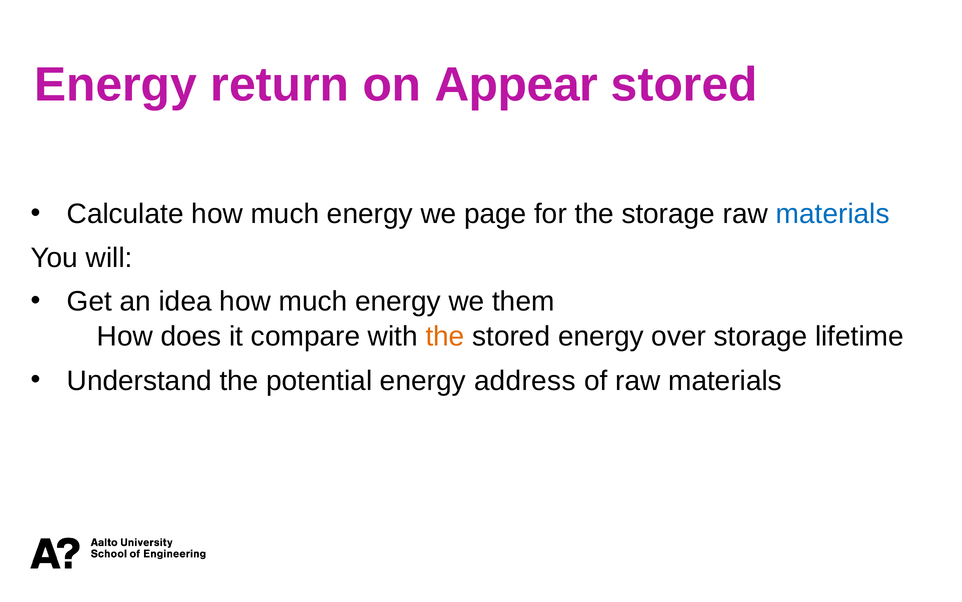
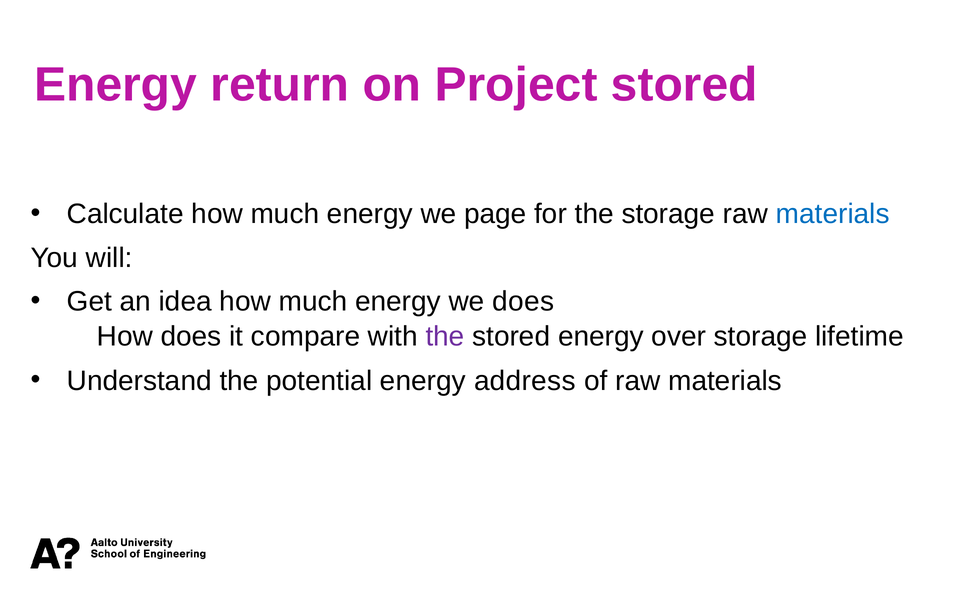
Appear: Appear -> Project (516, 85)
we them: them -> does (523, 301)
the colour: orange -> purple (445, 336)
